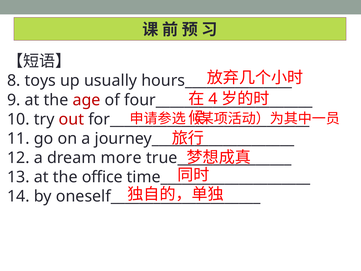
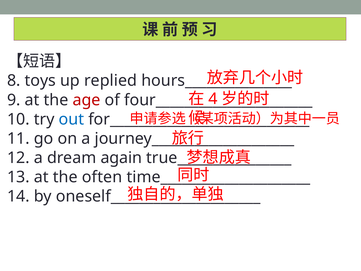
usually: usually -> replied (111, 81)
out colour: red -> blue (71, 119)
more: more -> again (121, 158)
office: office -> often (102, 177)
